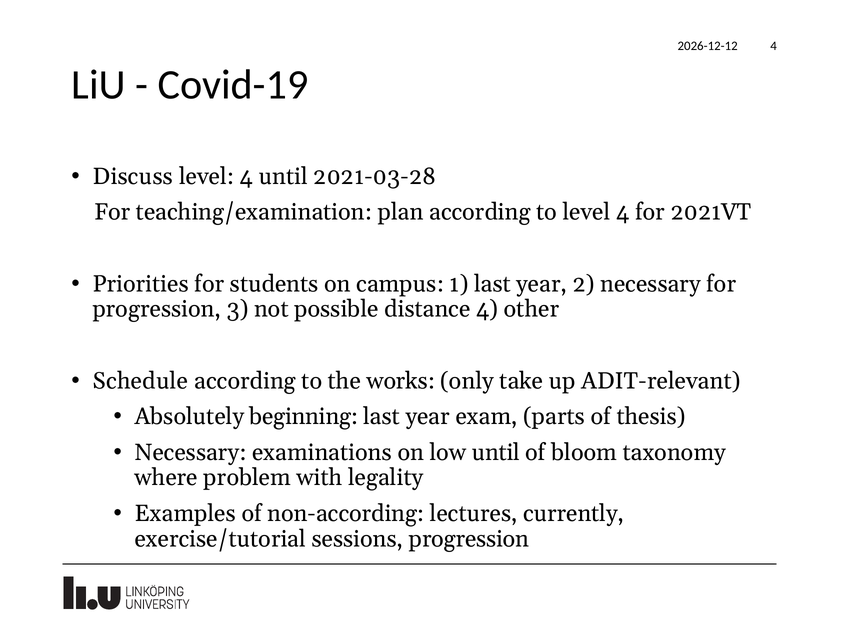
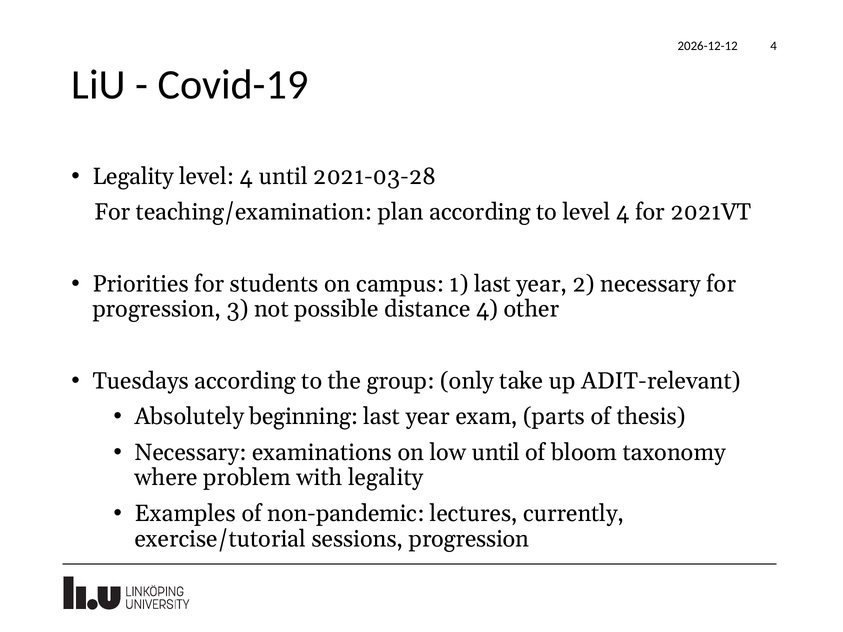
Discuss: Discuss -> Legality (133, 176)
Schedule: Schedule -> Tuesdays (141, 381)
works: works -> group (401, 381)
non-according: non-according -> non-pandemic (346, 514)
